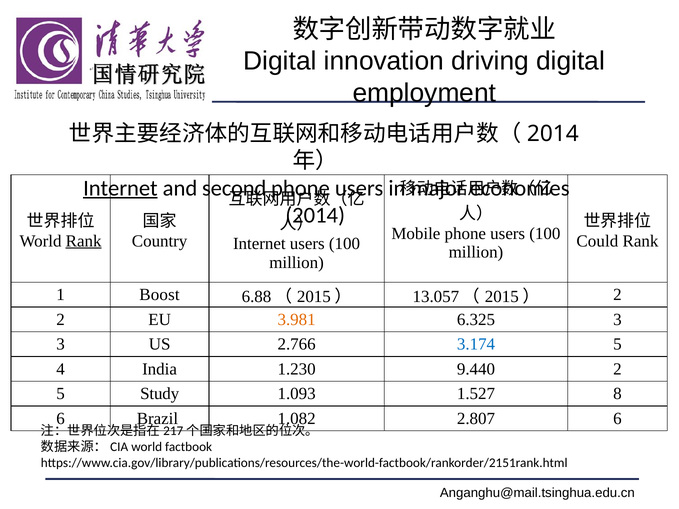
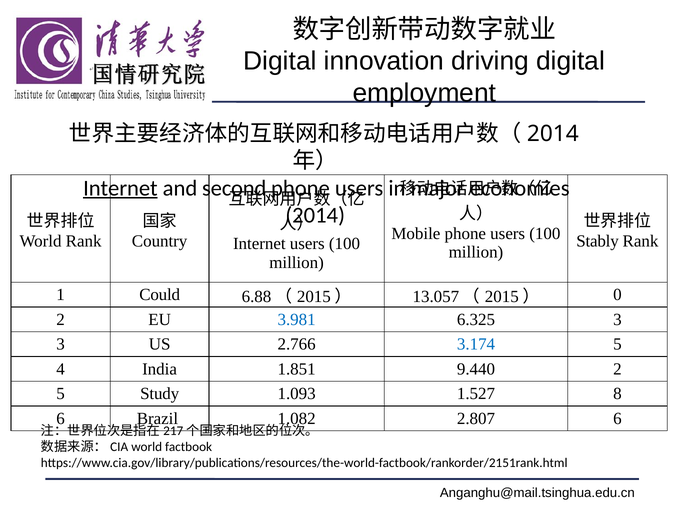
Rank underline: present -> none (84, 241)
Could: Could -> Stably (598, 241)
Boost: Boost -> Could (160, 295)
2: 2 -> 0 (617, 295)
3.981 colour: orange -> blue (297, 320)
1.230: 1.230 -> 1.851 (297, 369)
